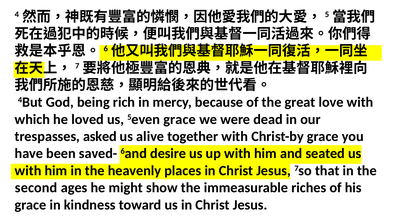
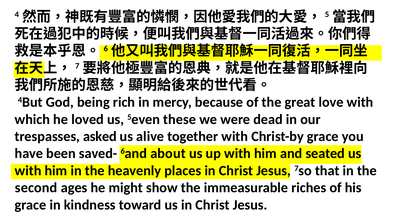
5even grace: grace -> these (180, 119)
desire: desire -> about (168, 153)
